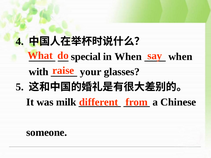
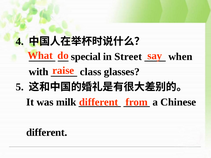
in When: When -> Street (128, 57)
your: your -> class (91, 72)
someone: someone -> different (47, 133)
